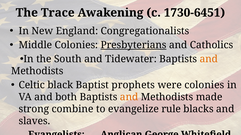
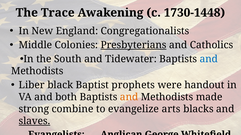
1730-6451: 1730-6451 -> 1730-1448 (194, 13)
and colour: orange -> blue (209, 59)
Celtic: Celtic -> Liber (32, 85)
were colonies: colonies -> handout (204, 85)
rule: rule -> arts (171, 110)
slaves underline: none -> present (34, 122)
